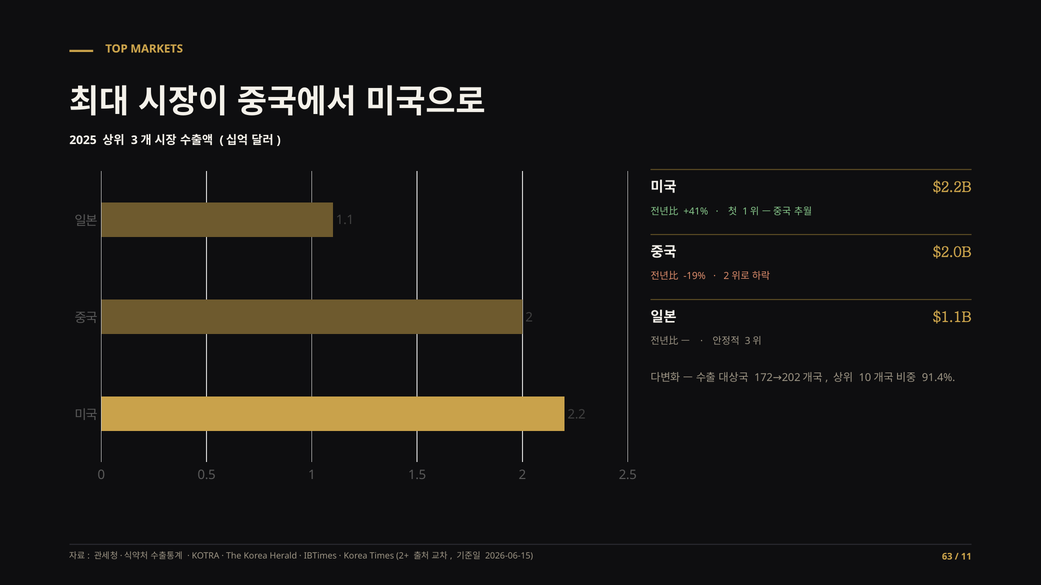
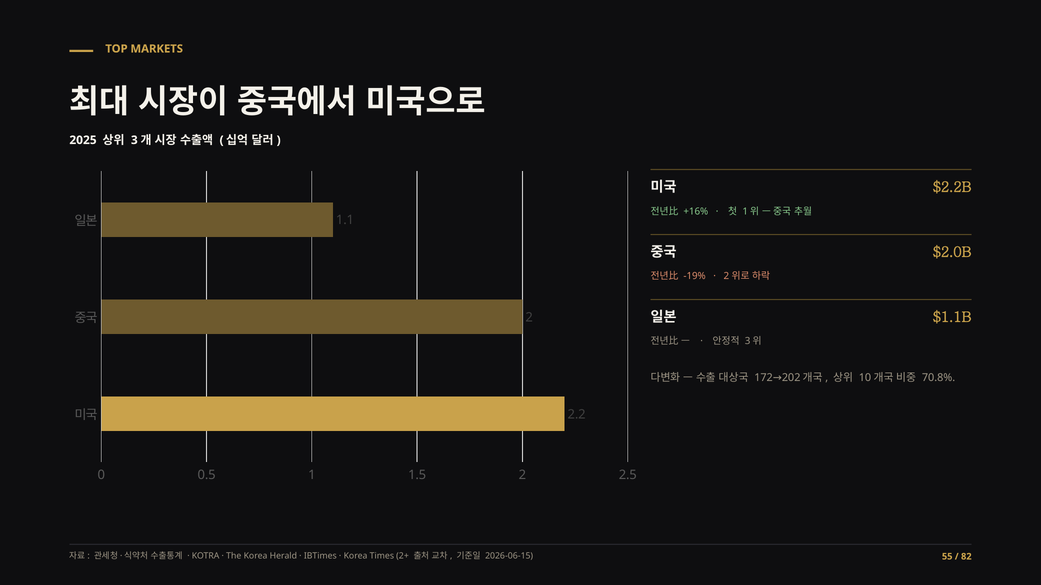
+41%: +41% -> +16% (696, 211)
91.4%: 91.4% -> 70.8% (939, 378)
63: 63 -> 55 (947, 557)
11: 11 -> 82 (966, 557)
